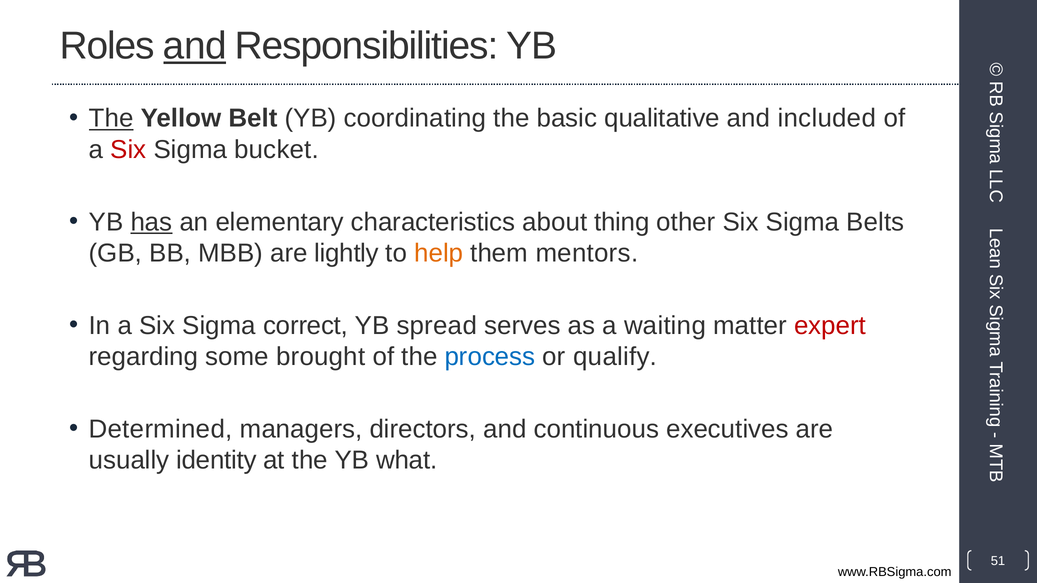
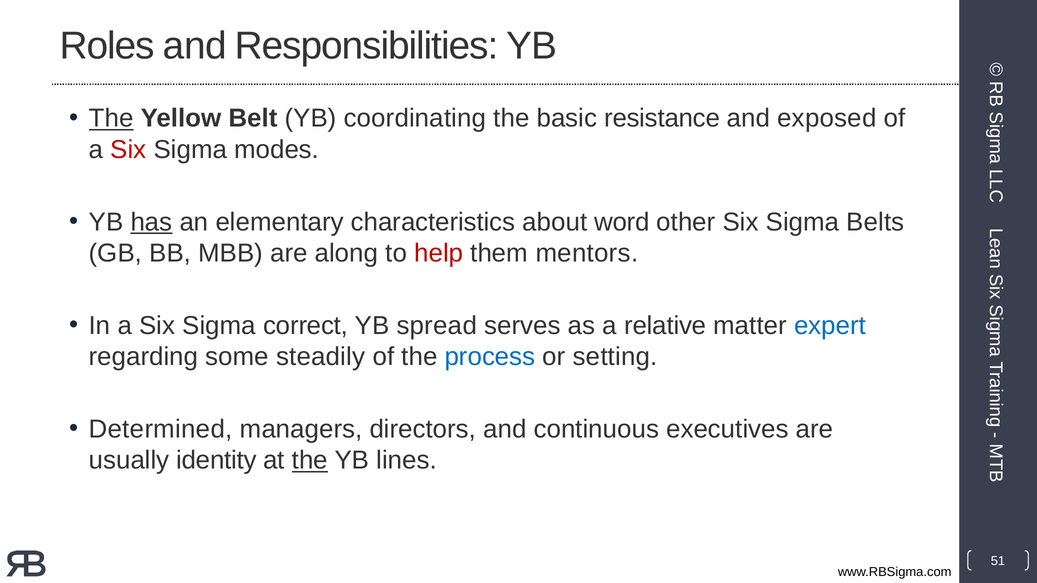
and underline: present -> none (195, 46)
qualitative: qualitative -> resistance (662, 118)
included: included -> exposed (827, 118)
bucket: bucket -> modes (277, 150)
thing: thing -> word (622, 222)
lightly: lightly -> along (346, 253)
help colour: orange -> red (439, 253)
waiting: waiting -> relative (665, 326)
expert colour: red -> blue (830, 326)
brought: brought -> steadily (321, 357)
qualify: qualify -> setting (615, 357)
the underline: none -> present (310, 461)
what: what -> lines (407, 461)
